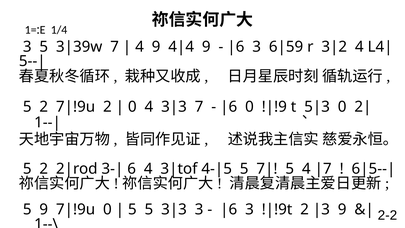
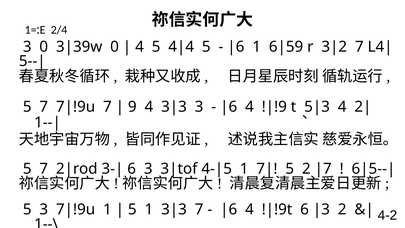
1/4: 1/4 -> 2/4 (59, 30)
3 5: 5 -> 0 (44, 47)
7: 7 -> 0 (115, 47)
4 9: 9 -> 5 (156, 47)
9: 9 -> 5 (206, 47)
3: 3 -> 1 (257, 47)
4: 4 -> 7 (359, 47)
2: 2 -> 7 (44, 107)
2: 2 -> 7 (107, 107)
0: 0 -> 9 (132, 107)
7: 7 -> 3 (199, 107)
0: 0 -> 4 (249, 107)
0: 0 -> 4 (342, 107)
2: 2 -> 7 (44, 169)
6 4: 4 -> 3 (148, 169)
5: 5 -> 1 (244, 169)
5 4: 4 -> 2 (306, 169)
5 9: 9 -> 3 (44, 209)
0: 0 -> 1 (107, 209)
5 5: 5 -> 1 (149, 209)
3: 3 -> 7 (199, 209)
3: 3 -> 4 (249, 209)
2: 2 -> 6 (305, 209)
9: 9 -> 2 (342, 209)
2-2: 2-2 -> 4-2 (387, 215)
